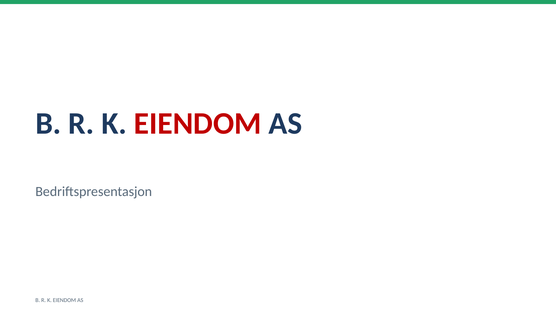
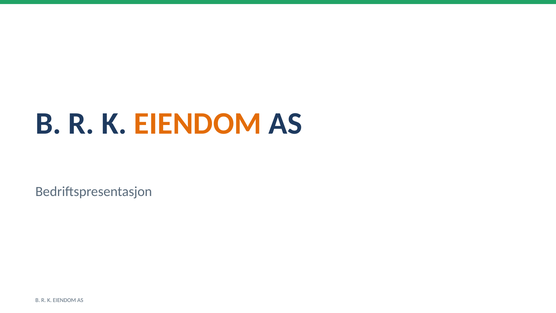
EIENDOM colour: red -> orange (198, 123)
